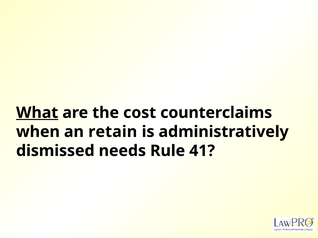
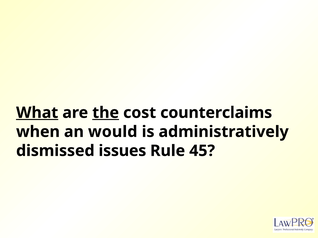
the underline: none -> present (106, 113)
retain: retain -> would (113, 132)
needs: needs -> issues (122, 151)
41: 41 -> 45 (202, 151)
